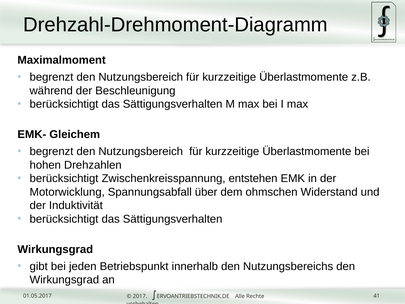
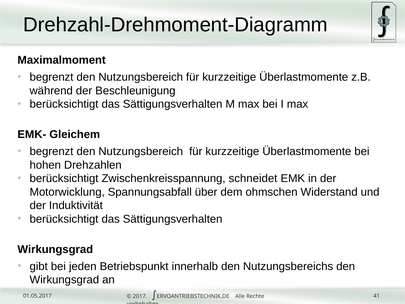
entstehen: entstehen -> schneidet (253, 178)
